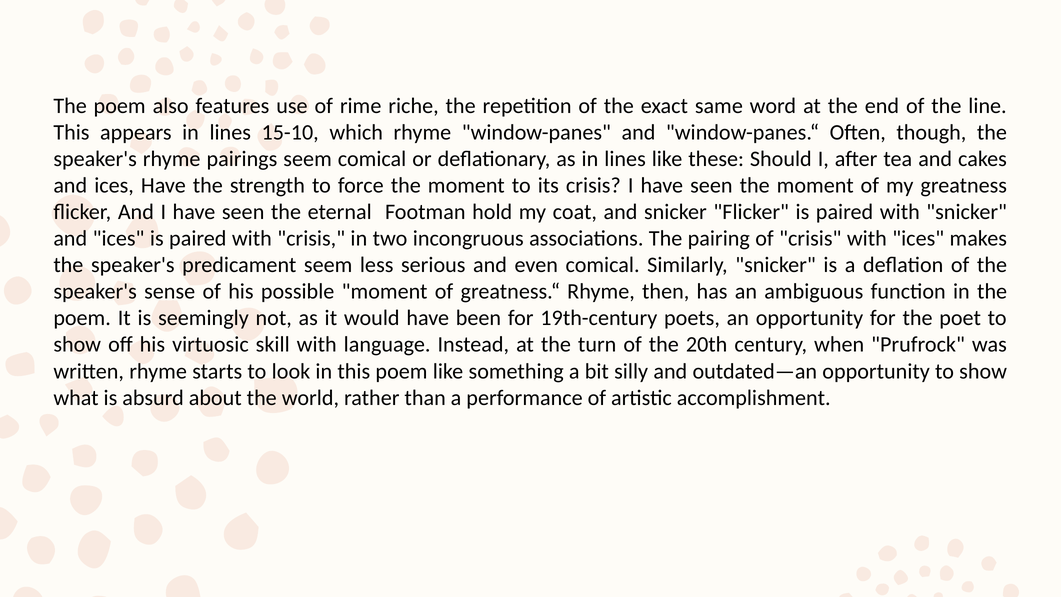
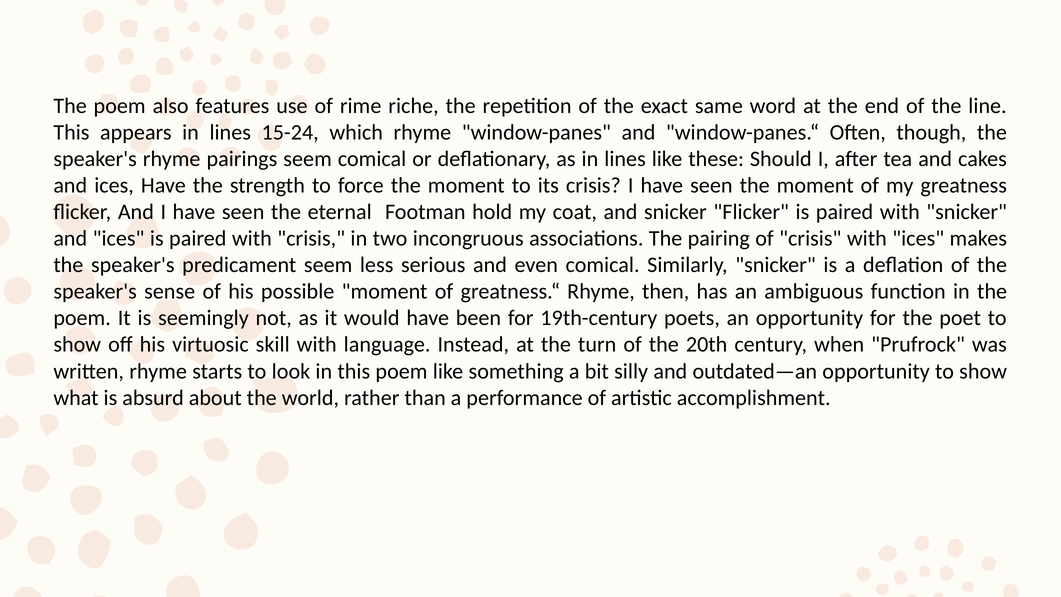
15-10: 15-10 -> 15-24 (290, 132)
